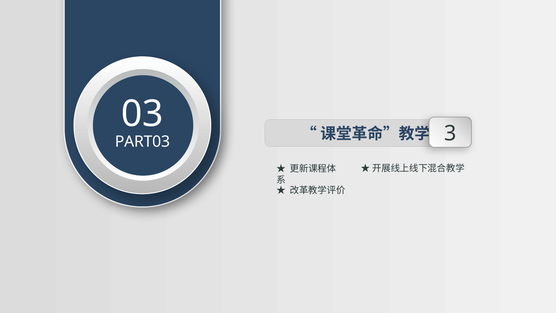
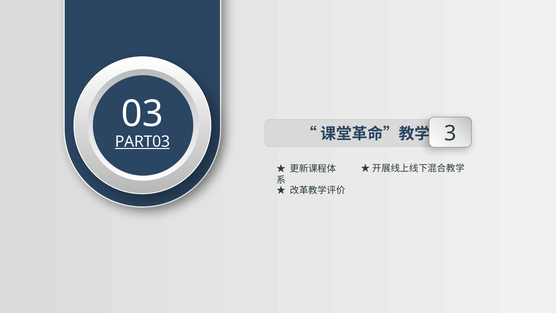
PART03 underline: none -> present (142, 142)
